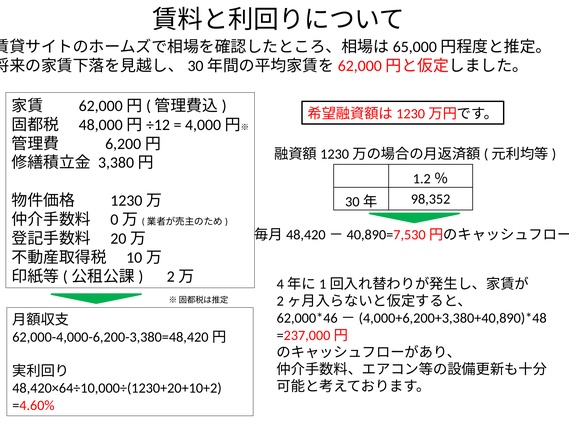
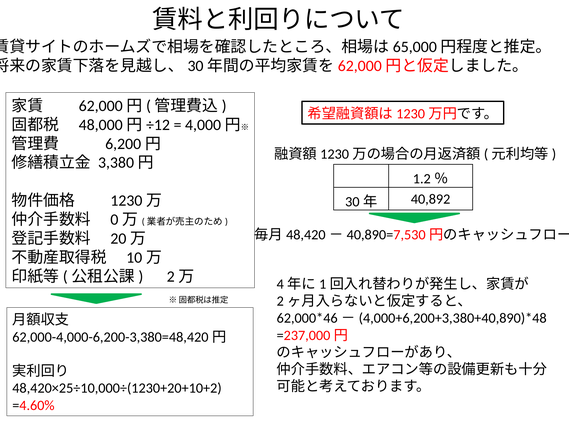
98,352: 98,352 -> 40,892 (431, 199)
48,420×64÷10,000÷(1230+20+10+2: 48,420×64÷10,000÷(1230+20+10+2 -> 48,420×25÷10,000÷(1230+20+10+2 (117, 388)
